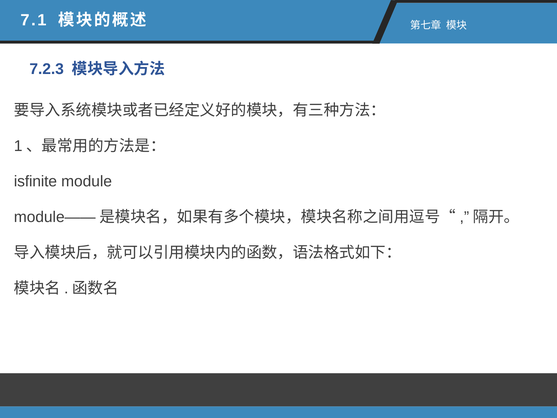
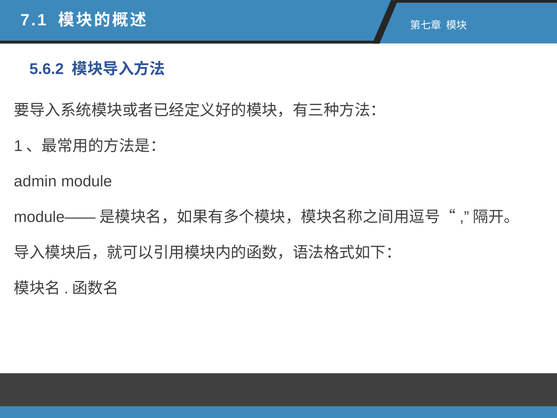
7.2.3: 7.2.3 -> 5.6.2 (47, 69)
isfinite: isfinite -> admin (35, 181)
